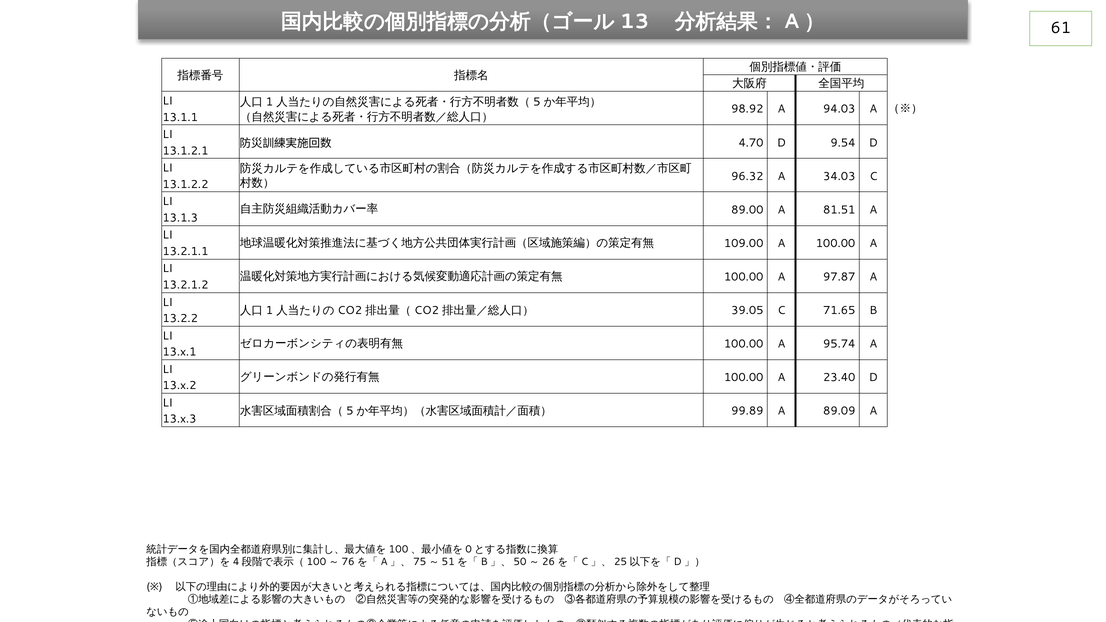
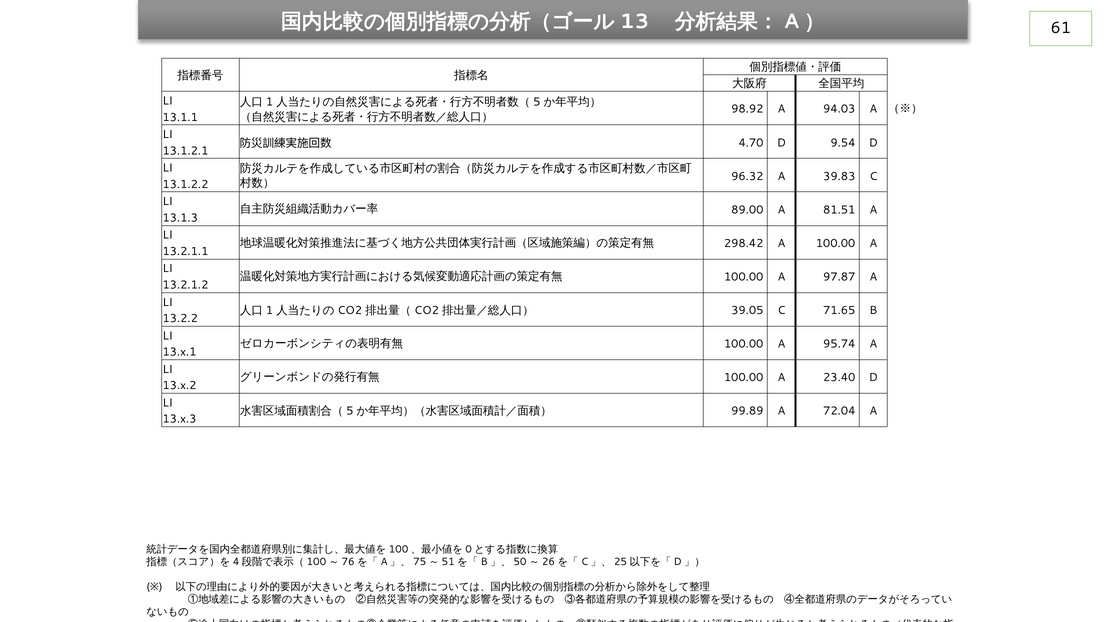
34.03: 34.03 -> 39.83 (839, 176)
109.00: 109.00 -> 298.42 (744, 243)
89.09: 89.09 -> 72.04 (839, 411)
